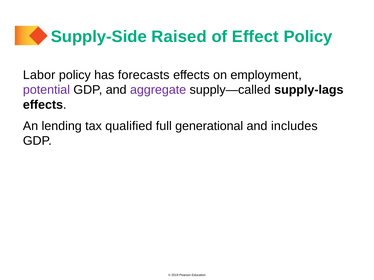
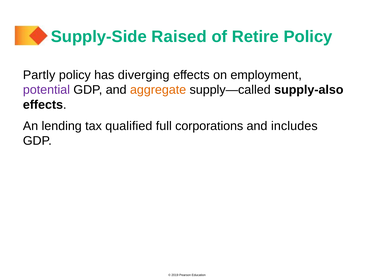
Effect: Effect -> Retire (255, 37)
Labor: Labor -> Partly (39, 75)
forecasts: forecasts -> diverging (144, 75)
aggregate colour: purple -> orange (158, 90)
supply-lags: supply-lags -> supply-also (309, 90)
generational: generational -> corporations (209, 126)
